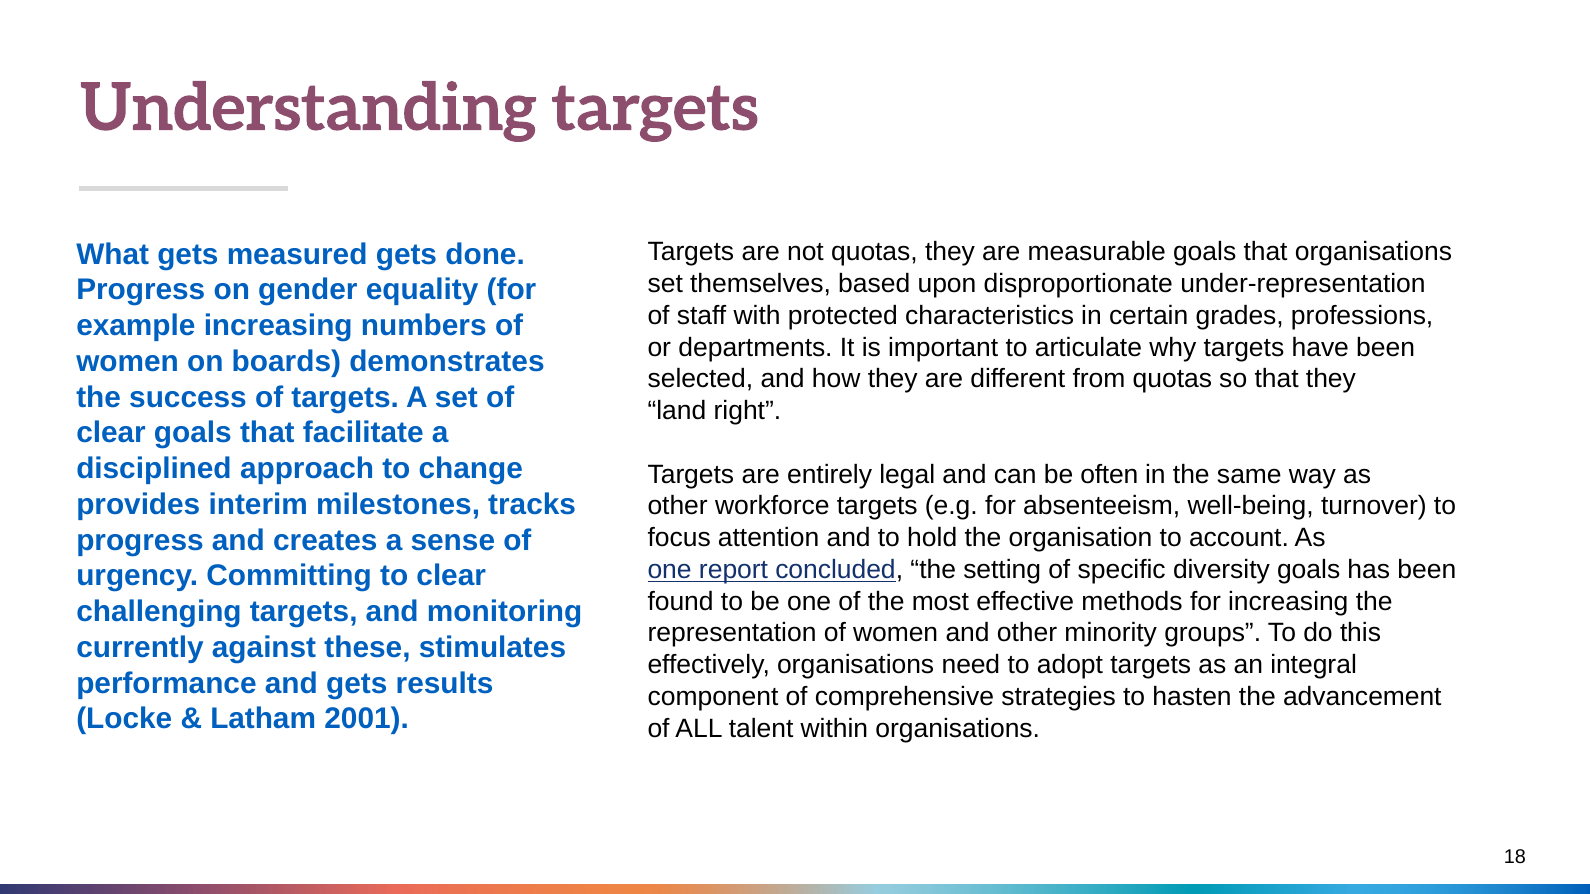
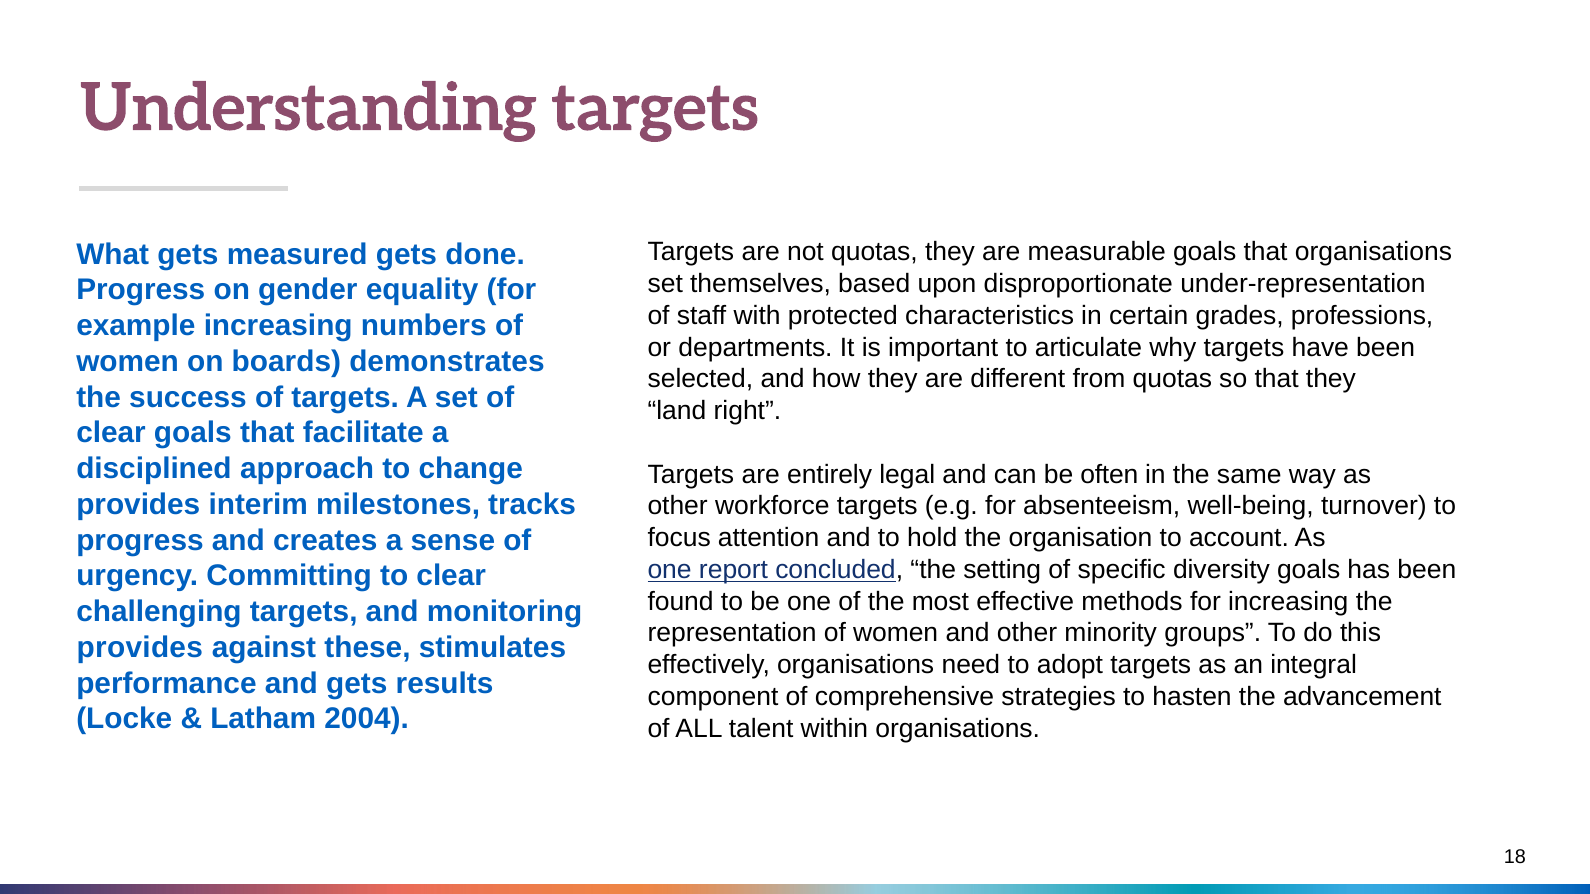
currently: currently -> provides (140, 648)
2001: 2001 -> 2004 (367, 719)
